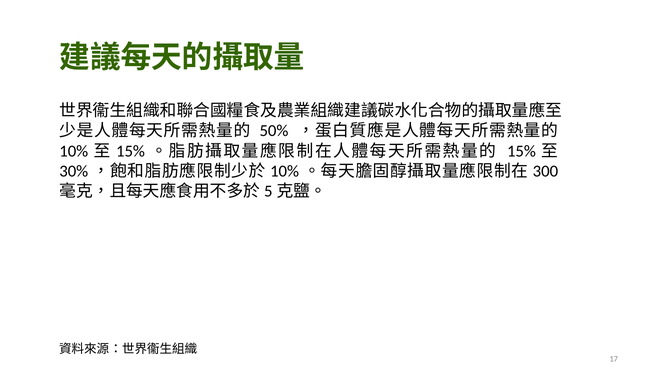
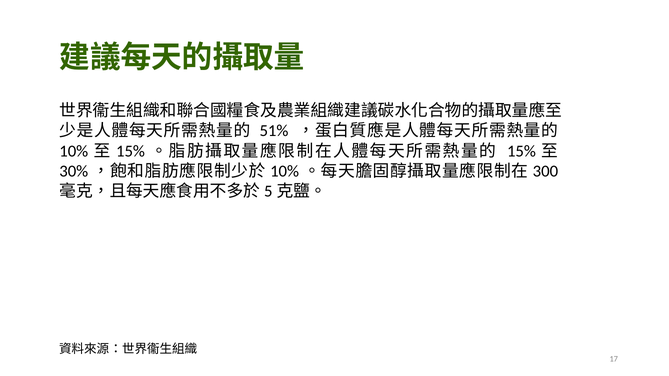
50%: 50% -> 51% (274, 131)
